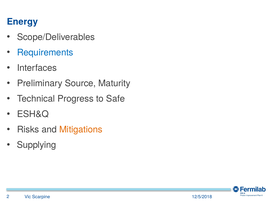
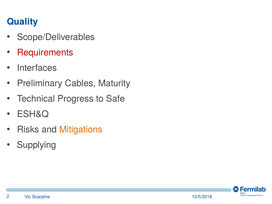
Energy: Energy -> Quality (22, 22)
Requirements colour: blue -> red (45, 53)
Source: Source -> Cables (80, 83)
